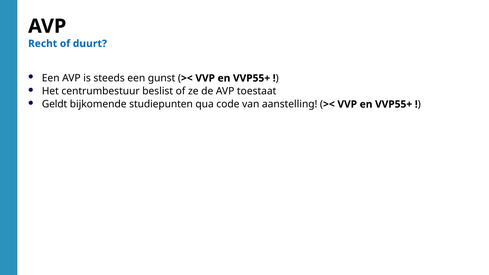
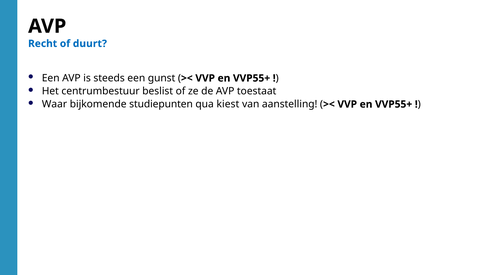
Geldt: Geldt -> Waar (54, 104)
code: code -> kiest (228, 104)
